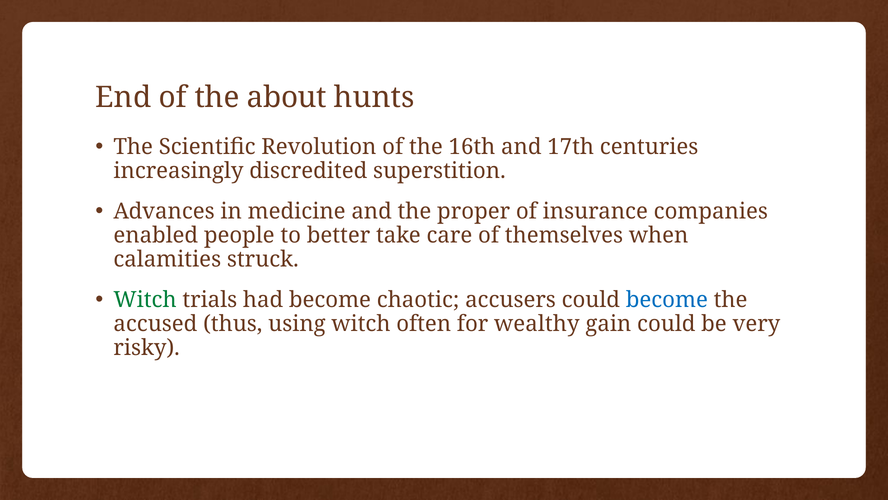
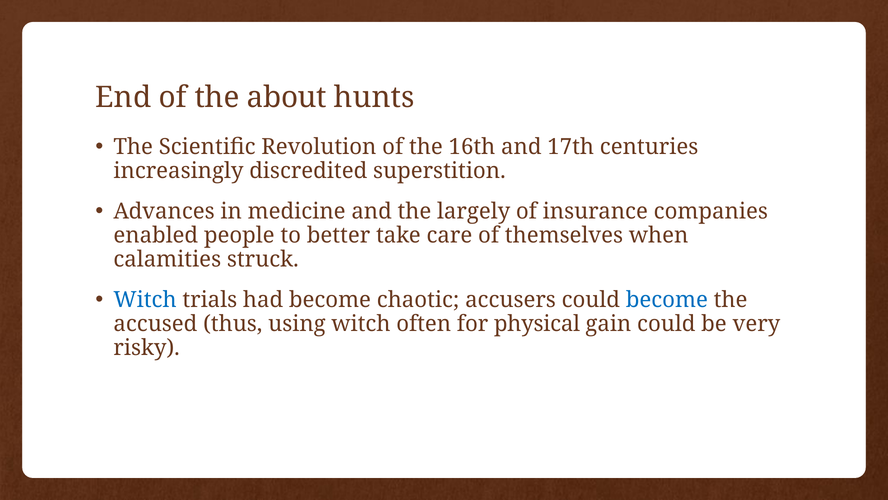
proper: proper -> largely (474, 211)
Witch colour: green -> blue (145, 300)
wealthy: wealthy -> physical (537, 324)
